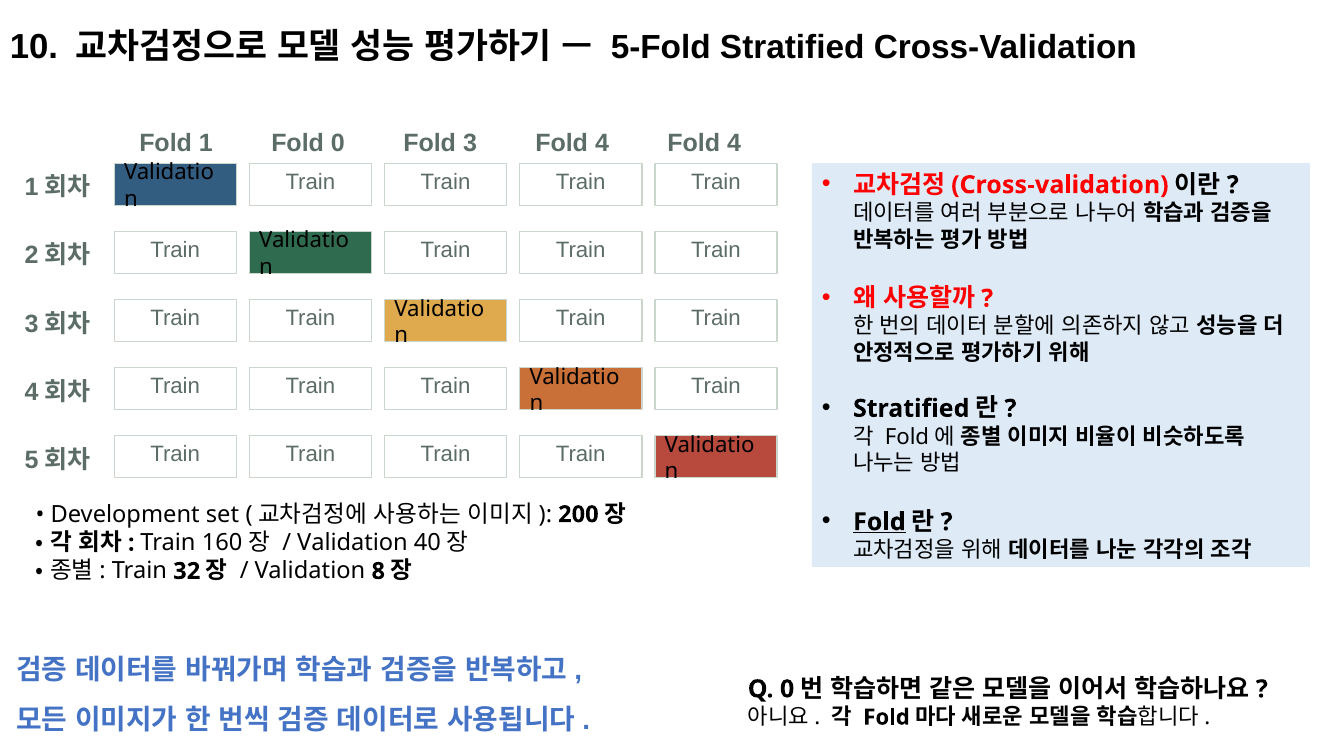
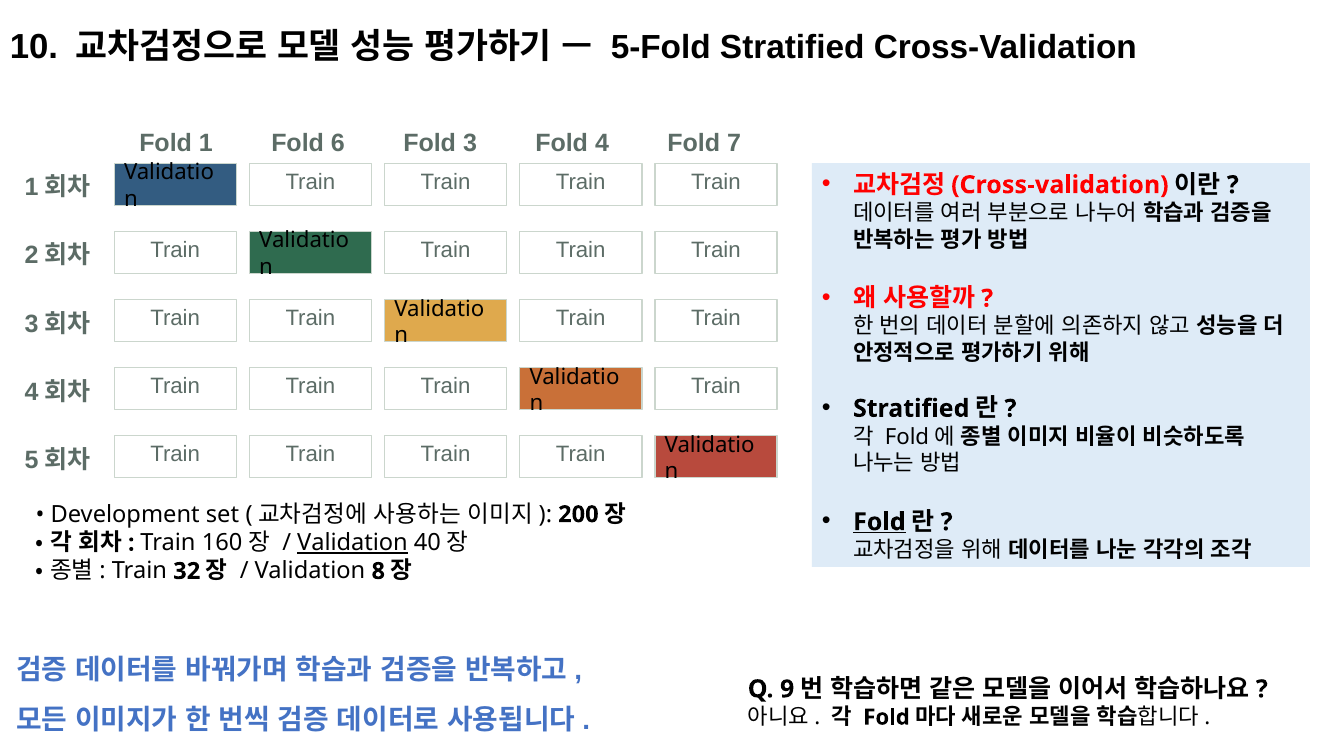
Fold 0: 0 -> 6 (338, 143)
4 Fold 4: 4 -> 7 (734, 143)
Validation underline: none -> present (352, 543)
Q 0: 0 -> 9 (787, 689)
